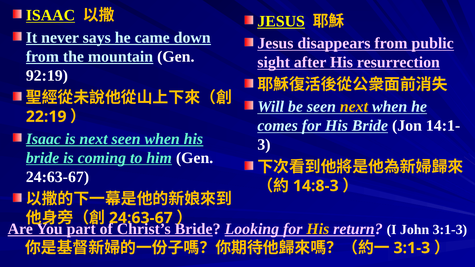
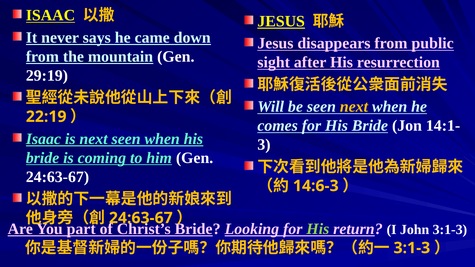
92:19: 92:19 -> 29:19 (47, 76)
14:8-3: 14:8-3 -> 14:6-3 (316, 186)
His colour: yellow -> light green (318, 229)
